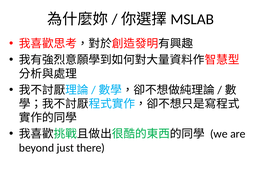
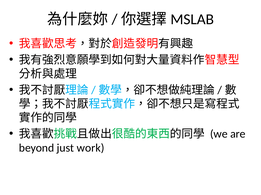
there: there -> work (91, 148)
